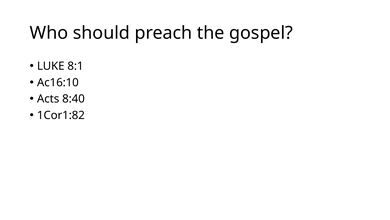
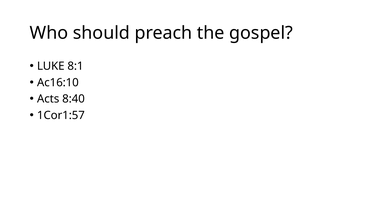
1Cor1:82: 1Cor1:82 -> 1Cor1:57 (61, 115)
